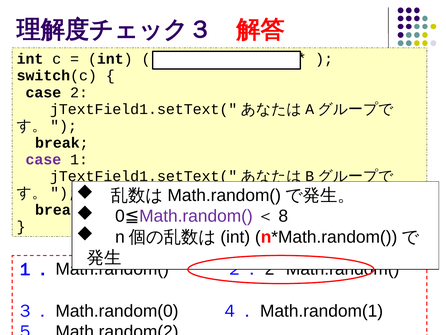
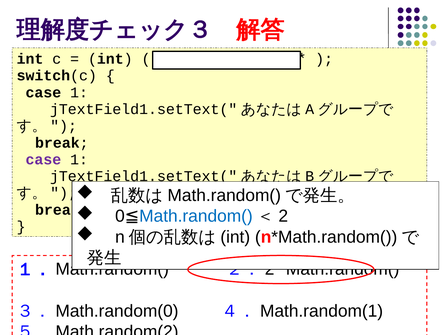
2: 2 -> 1 (79, 92)
Math.random( colour: purple -> blue (196, 216)
8: 8 -> 2 (283, 216)
